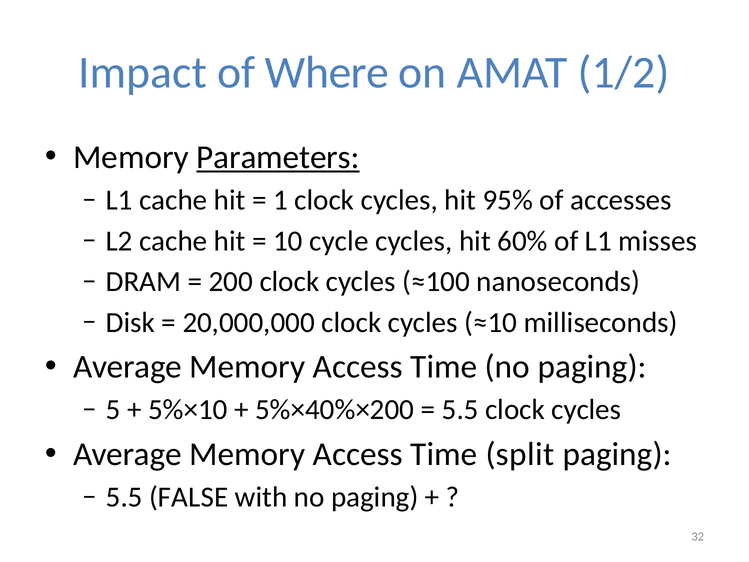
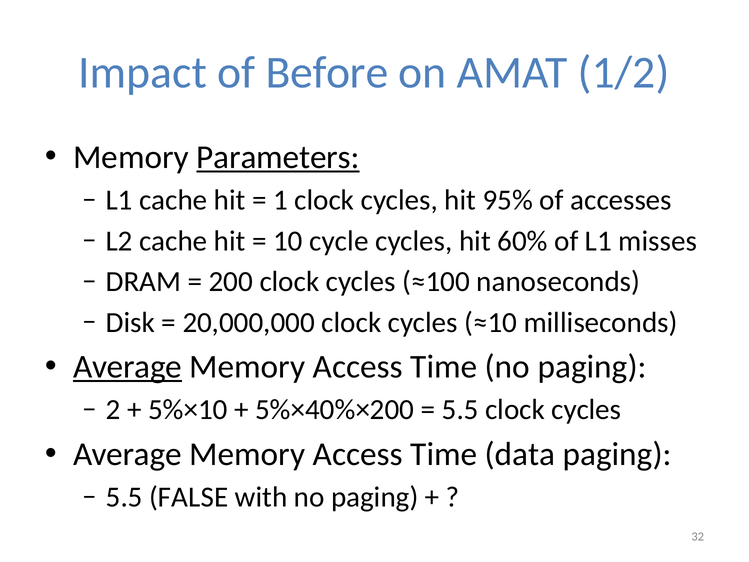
Where: Where -> Before (327, 73)
Average underline: none -> present (128, 367)
5: 5 -> 2 (113, 410)
split: split -> data (520, 454)
